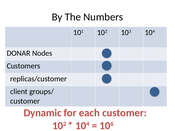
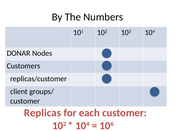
Dynamic: Dynamic -> Replicas (42, 113)
